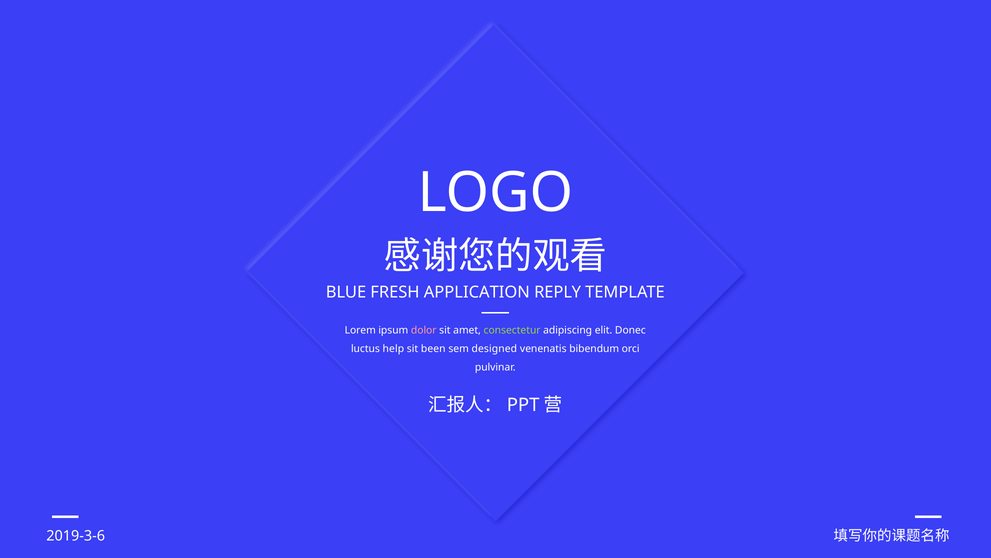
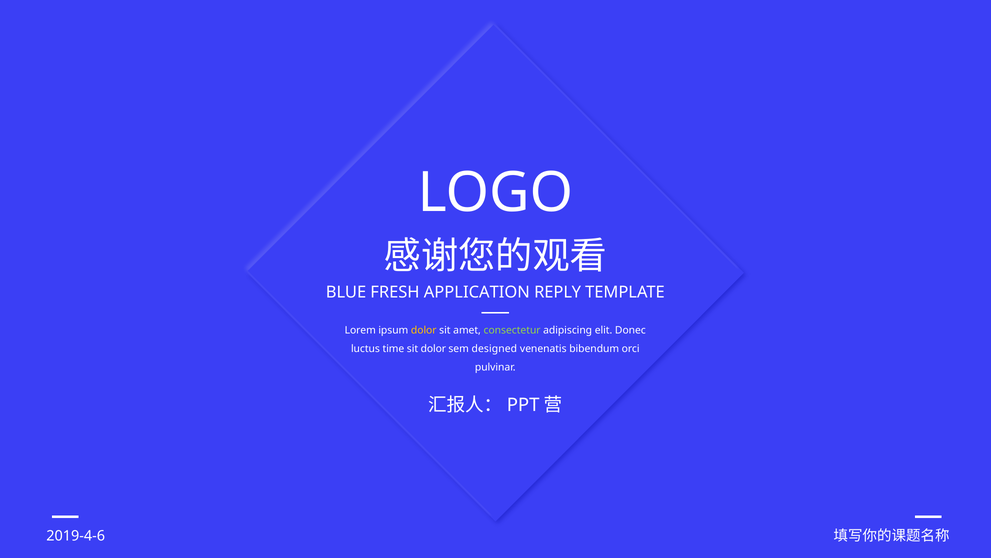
dolor colour: pink -> yellow (424, 330)
help: help -> time (393, 348)
sit been: been -> dolor (433, 348)
2019-3-6: 2019-3-6 -> 2019-4-6 (76, 536)
